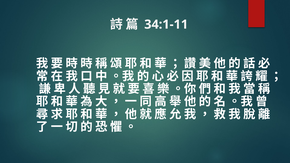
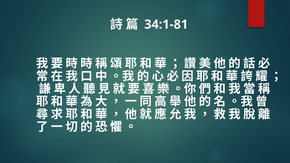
34:1-11: 34:1-11 -> 34:1-81 (166, 24)
